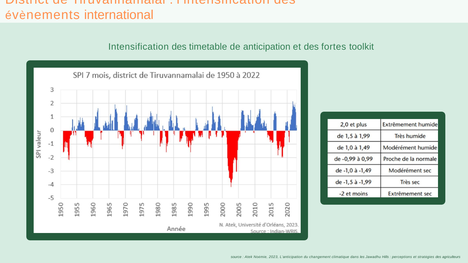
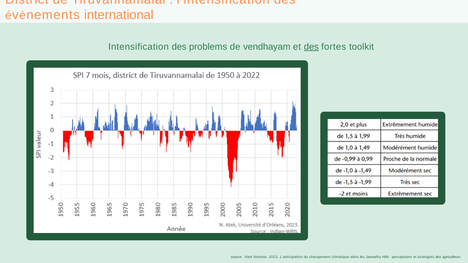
timetable: timetable -> problems (208, 47)
anticipation: anticipation -> vendhayam (267, 47)
des underline: none -> present (311, 47)
